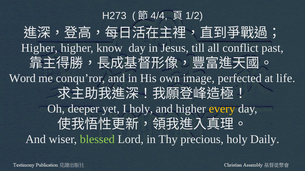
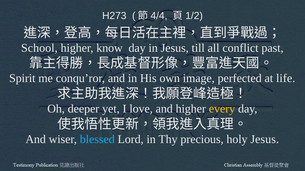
Higher: Higher -> School (39, 48)
Word: Word -> Spirit (22, 79)
I holy: holy -> love (141, 109)
blessed colour: light green -> light blue (97, 140)
holy Daily: Daily -> Jesus (265, 140)
